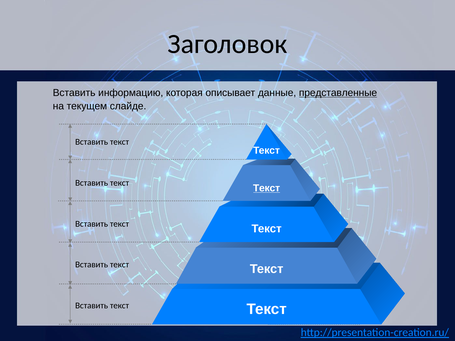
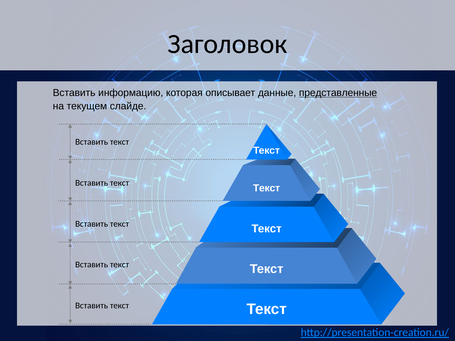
Текст underline: present -> none (267, 188)
